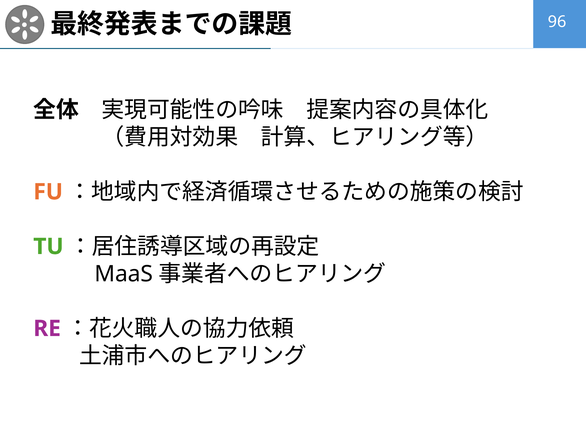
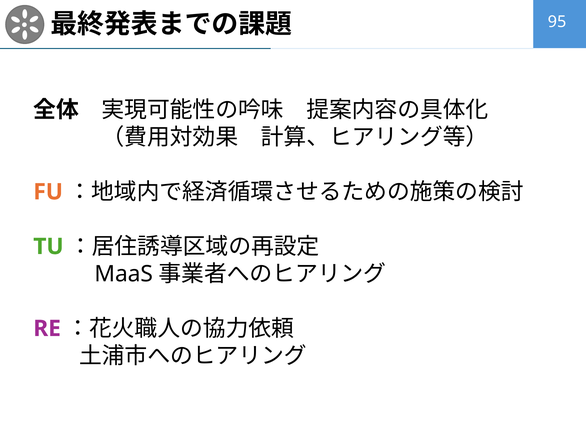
96: 96 -> 95 (557, 22)
